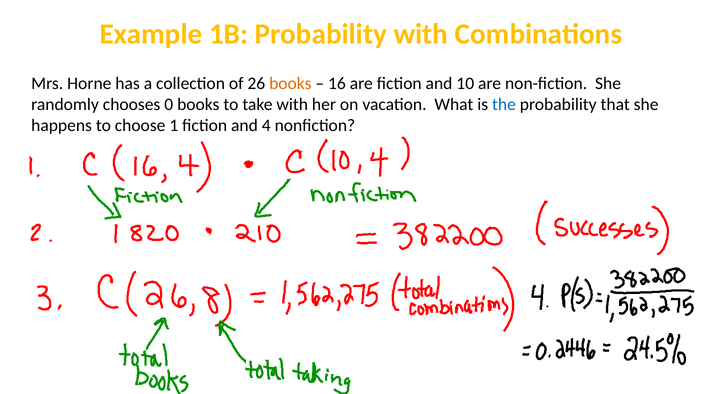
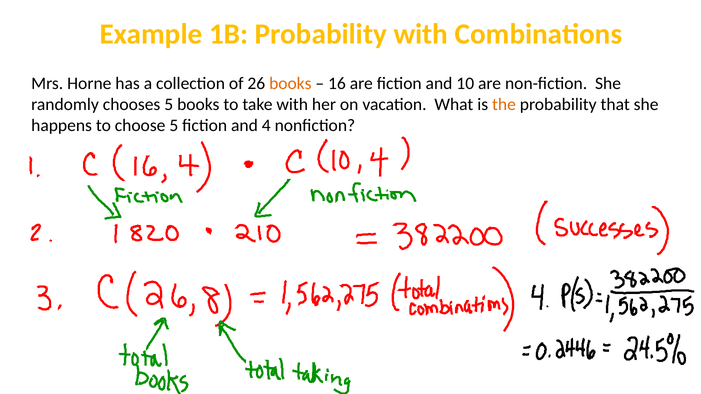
chooses 0: 0 -> 5 (169, 105)
the colour: blue -> orange (504, 105)
choose 1: 1 -> 5 (174, 126)
